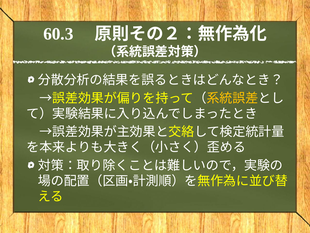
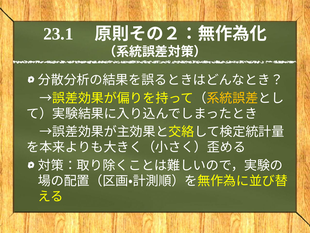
60.3: 60.3 -> 23.1 (58, 34)
